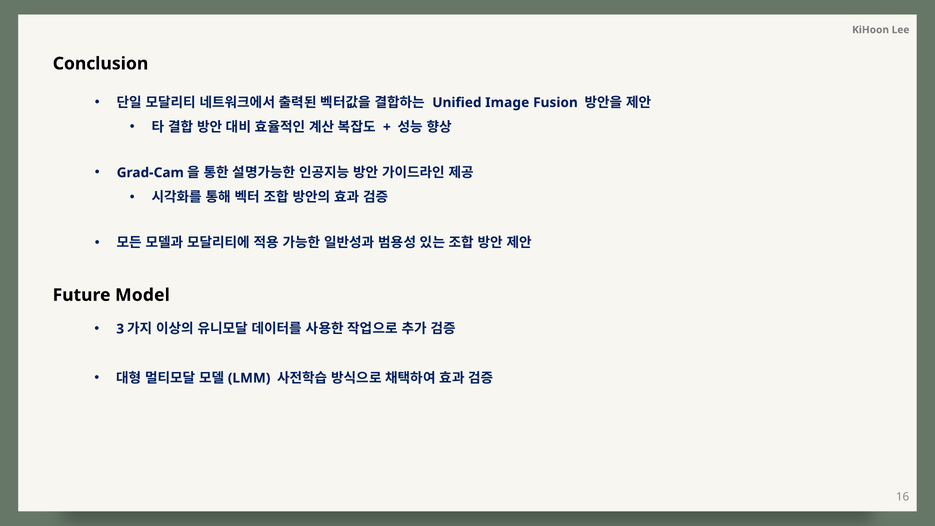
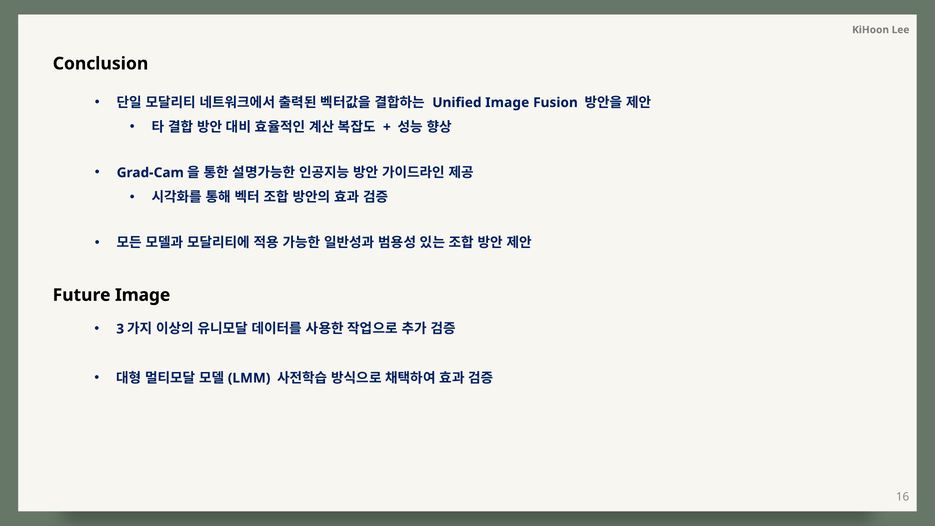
Future Model: Model -> Image (143, 295)
